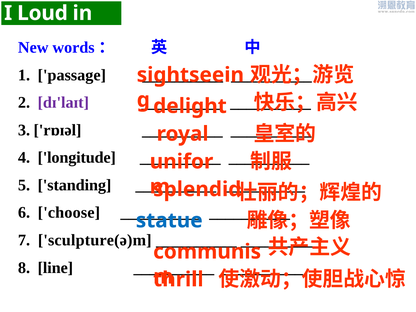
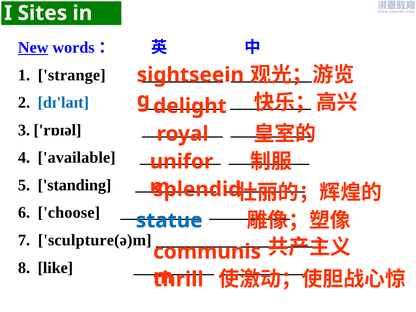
Loud: Loud -> Sites (42, 13)
New underline: none -> present (33, 48)
passage: passage -> strange (72, 75)
dɪ'laɪt colour: purple -> blue (63, 103)
longitude: longitude -> available (77, 158)
line: line -> like (55, 268)
